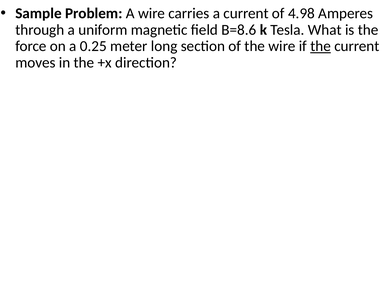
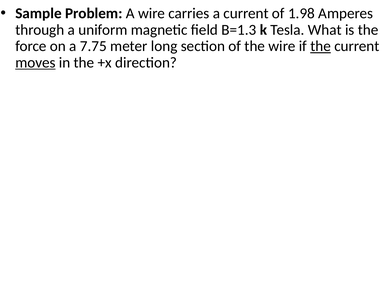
4.98: 4.98 -> 1.98 (301, 13)
B=8.6: B=8.6 -> B=1.3 (239, 30)
0.25: 0.25 -> 7.75 (93, 46)
moves underline: none -> present (35, 62)
